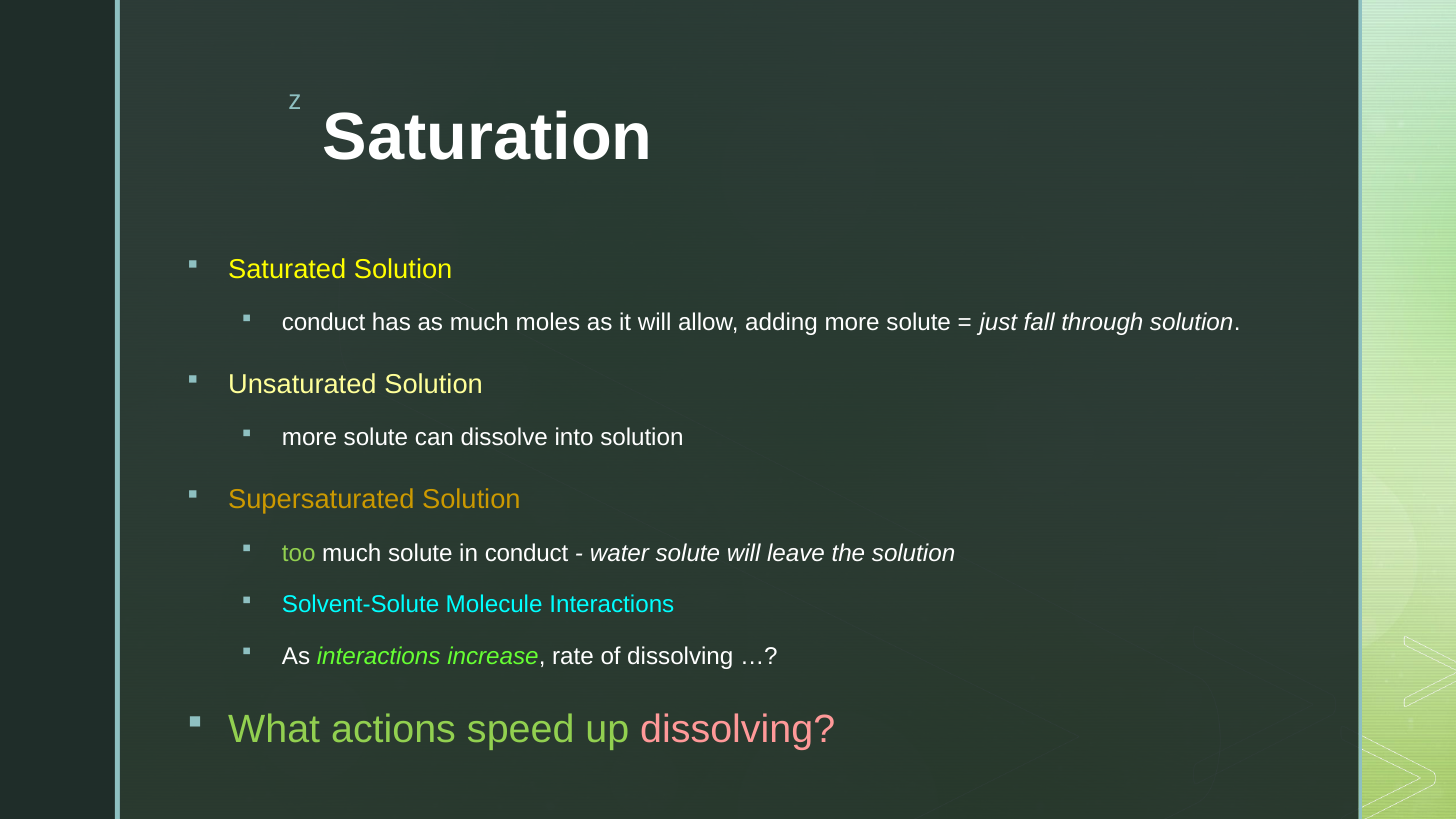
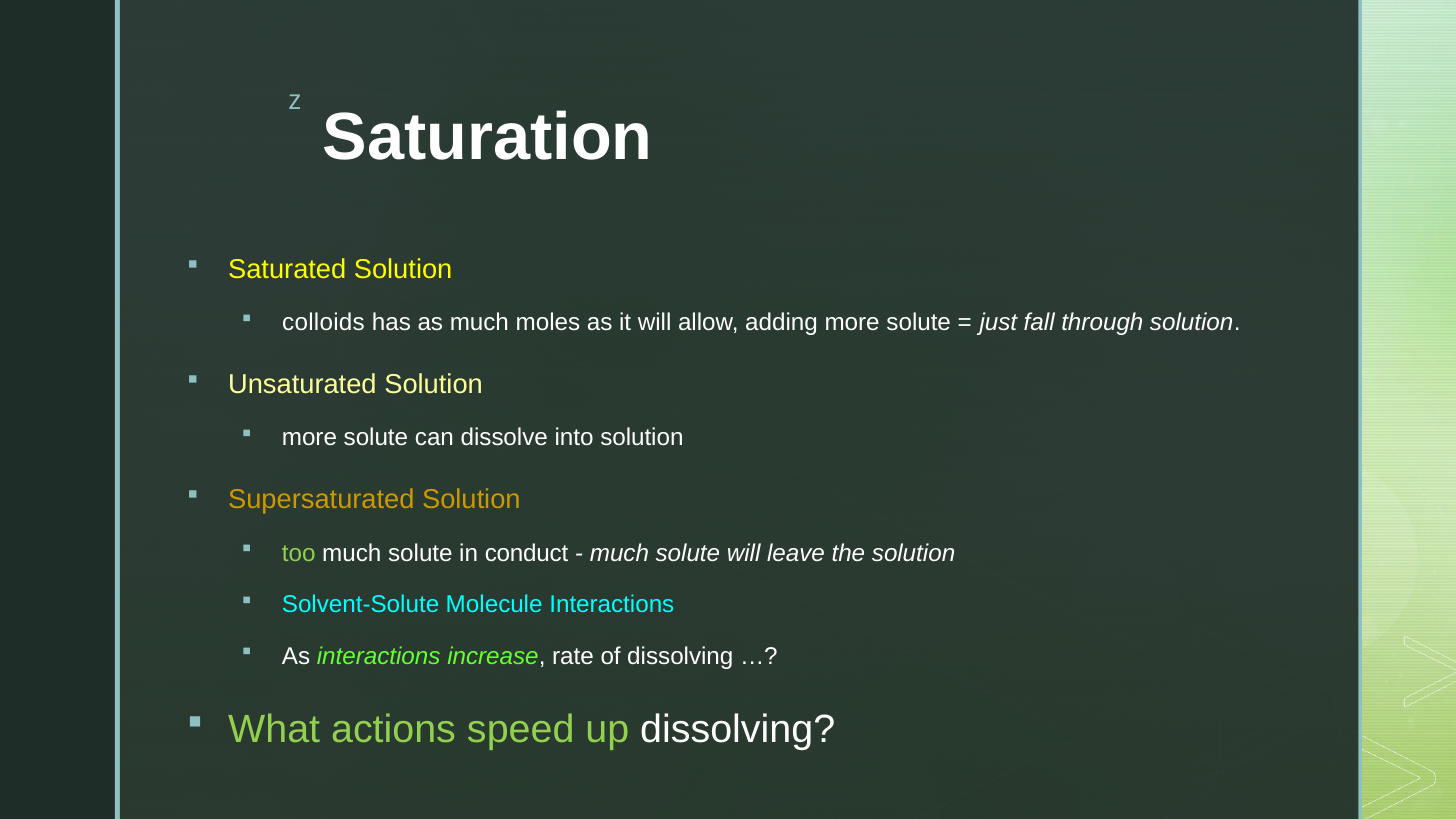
conduct: conduct -> colloids (323, 323)
water: water -> much (619, 553)
dissolving colour: pink -> white (738, 729)
